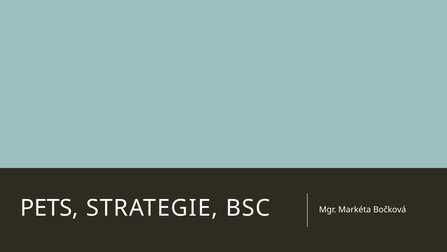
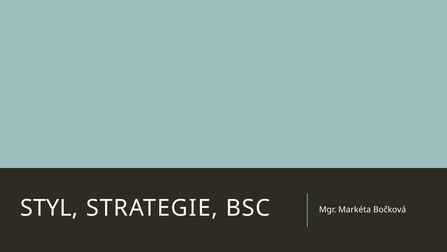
PETS: PETS -> STYL (49, 208)
